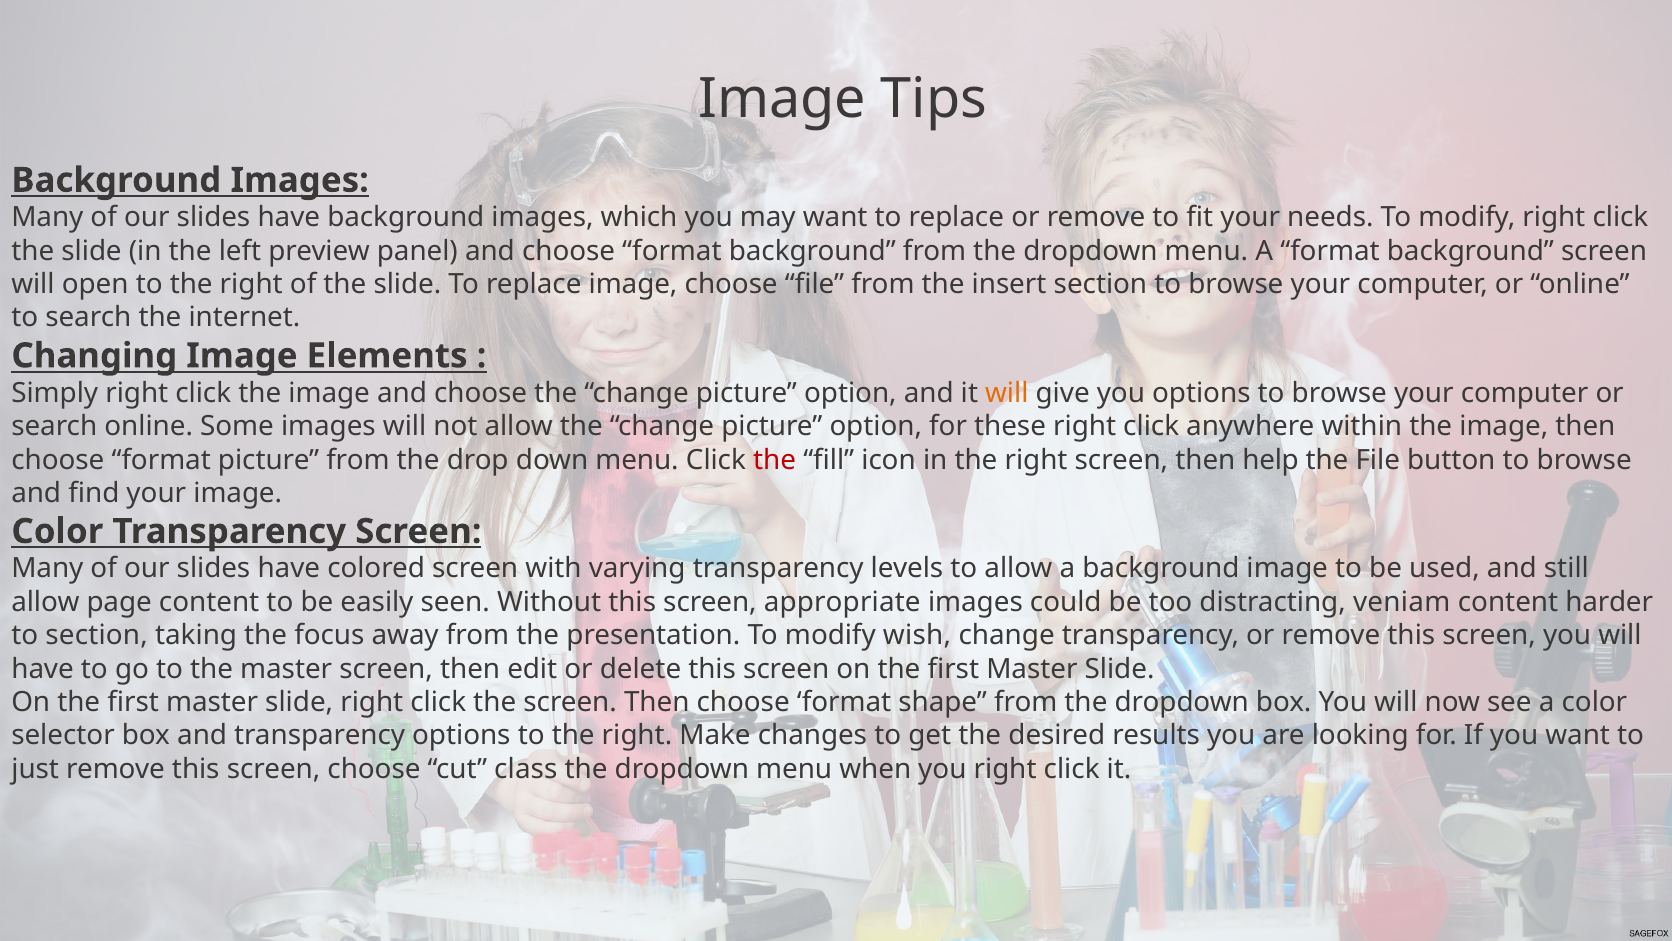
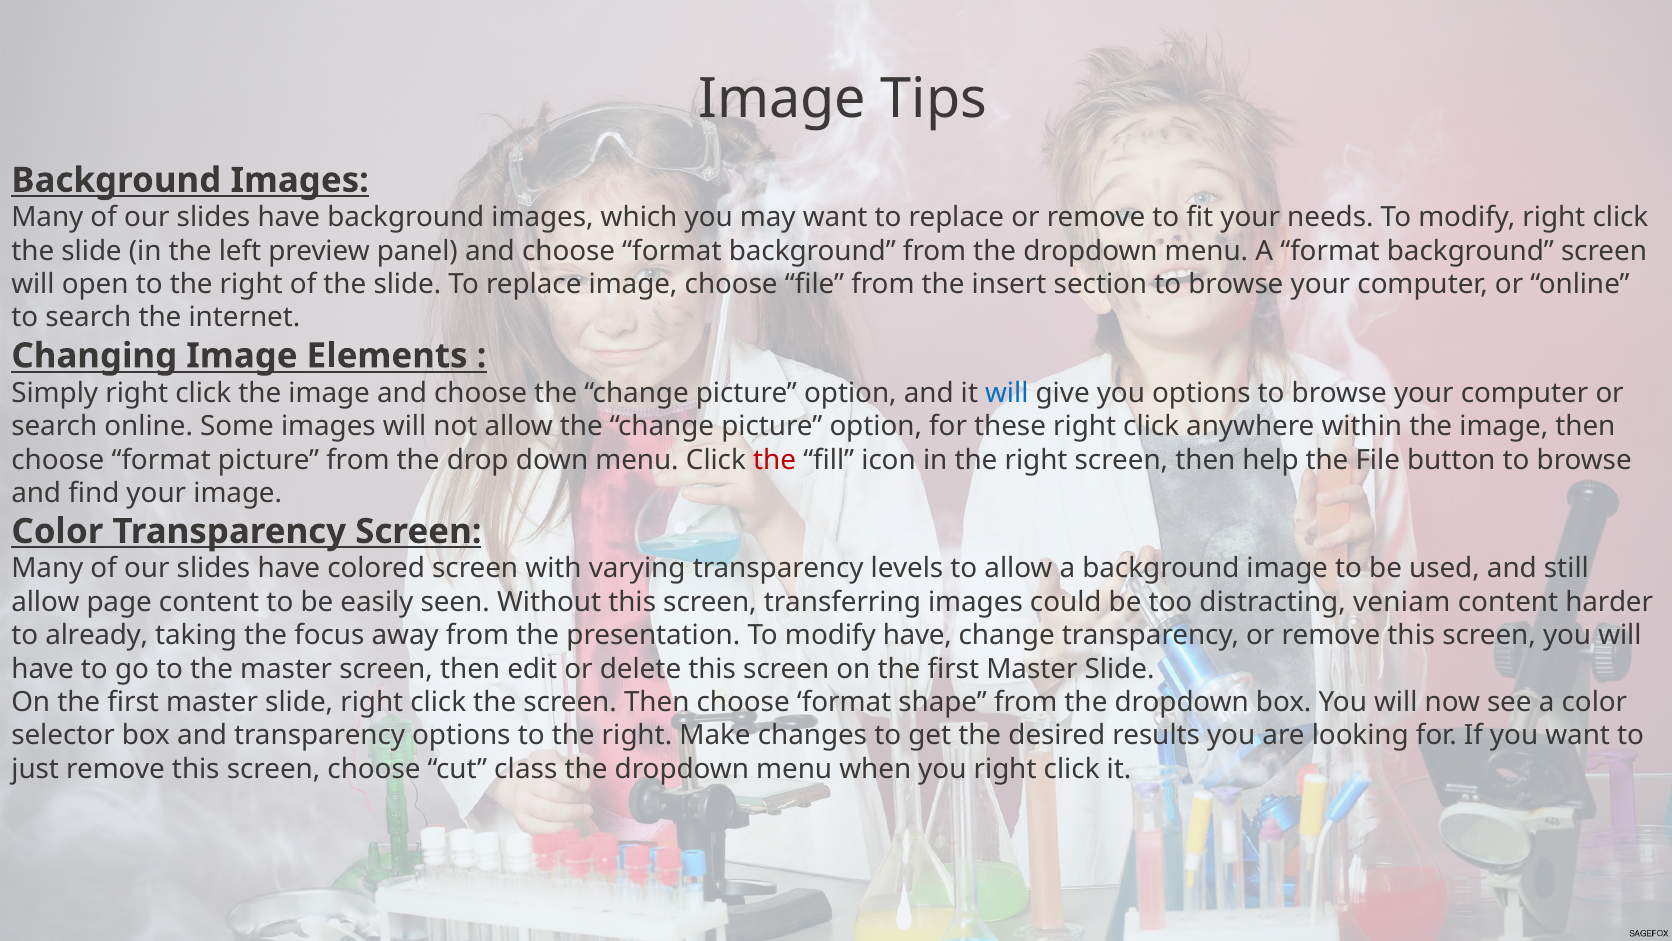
will colour: orange -> blue (1007, 393)
appropriate: appropriate -> transferring (842, 602)
to section: section -> already (97, 635)
modify wish: wish -> have (917, 635)
